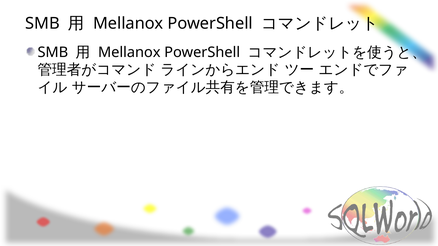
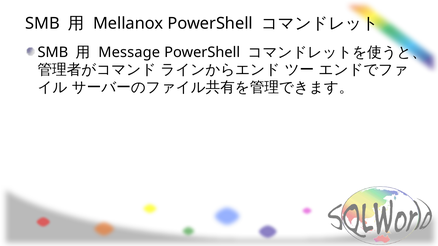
Mellanox: Mellanox -> Message (129, 52)
